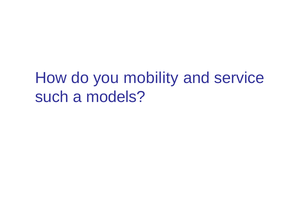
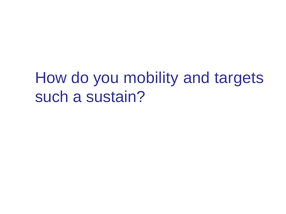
service: service -> targets (239, 78)
models: models -> sustain (116, 97)
